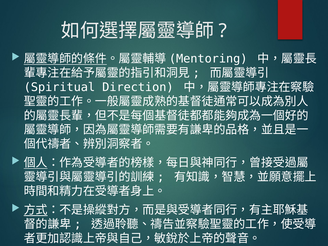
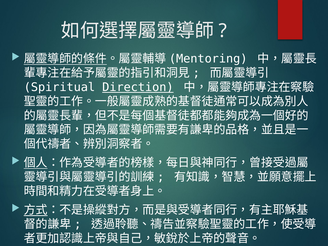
Direction underline: none -> present (138, 87)
